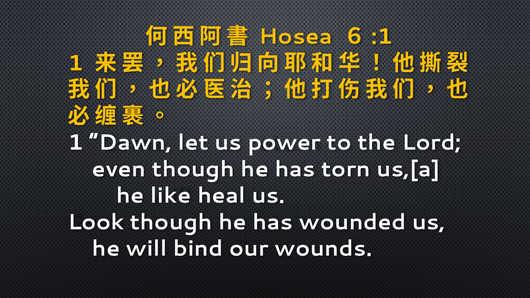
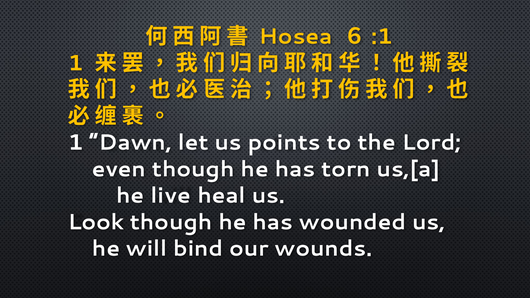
power: power -> points (284, 143)
like: like -> live (171, 196)
